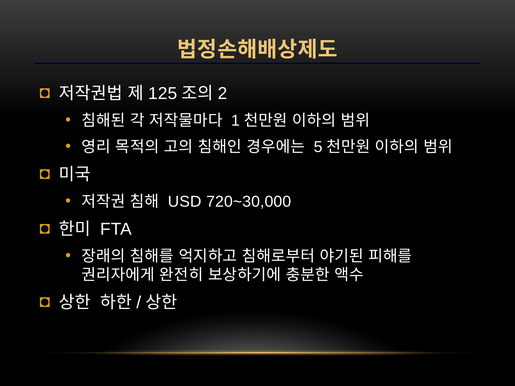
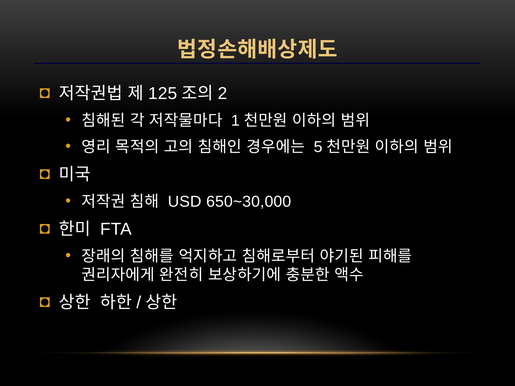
720~30,000: 720~30,000 -> 650~30,000 (249, 202)
